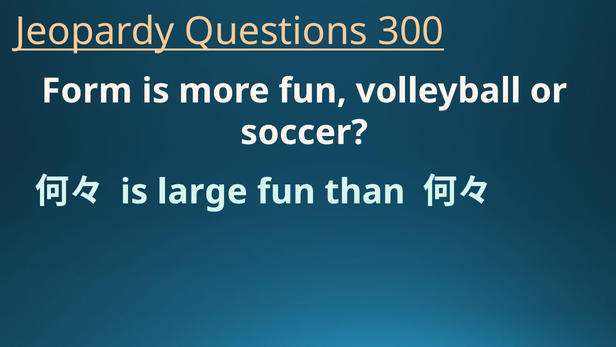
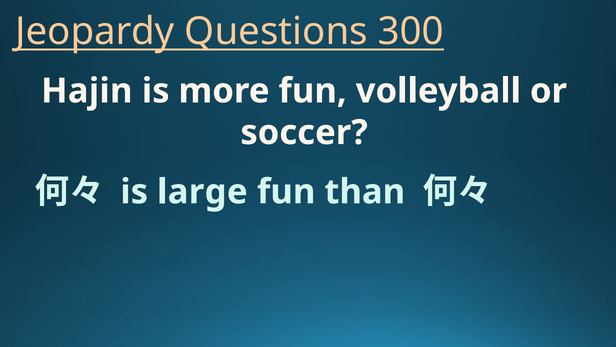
Form: Form -> Hajin (87, 91)
